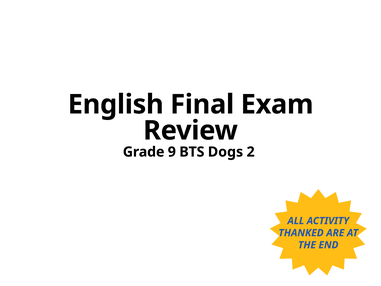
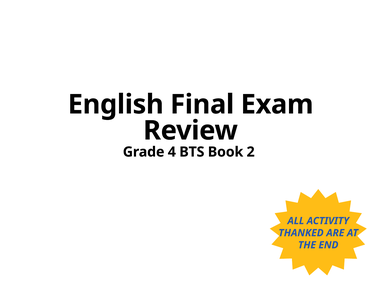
9: 9 -> 4 (172, 152)
Dogs: Dogs -> Book (226, 152)
